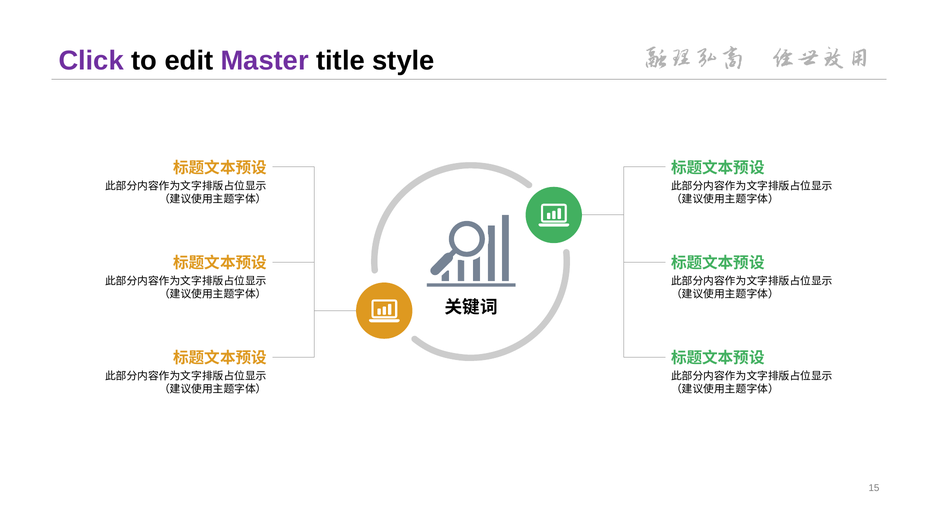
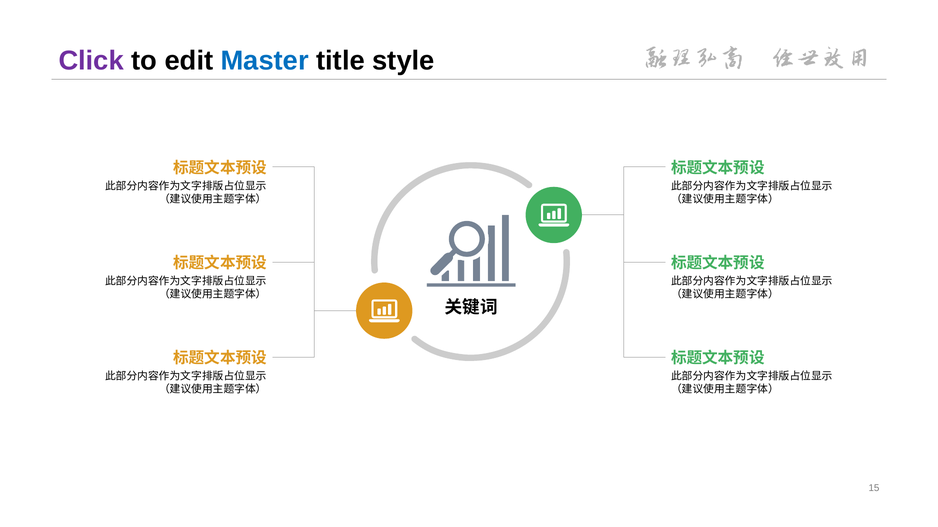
Master colour: purple -> blue (265, 61)
